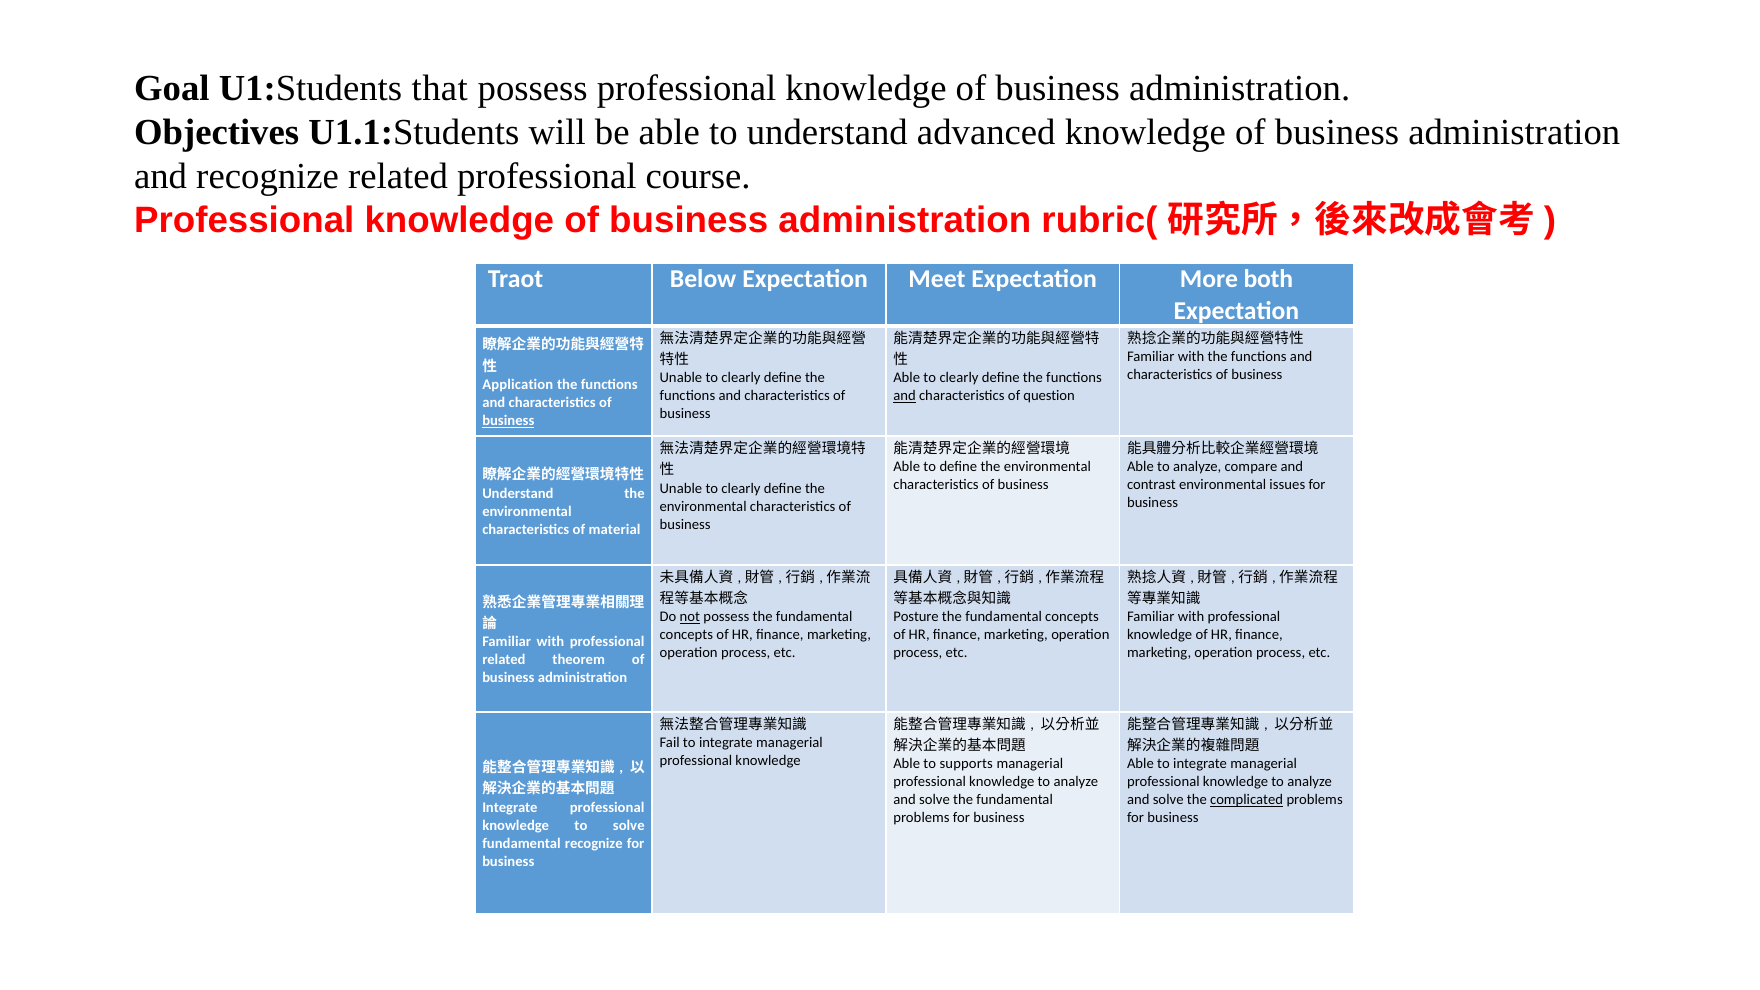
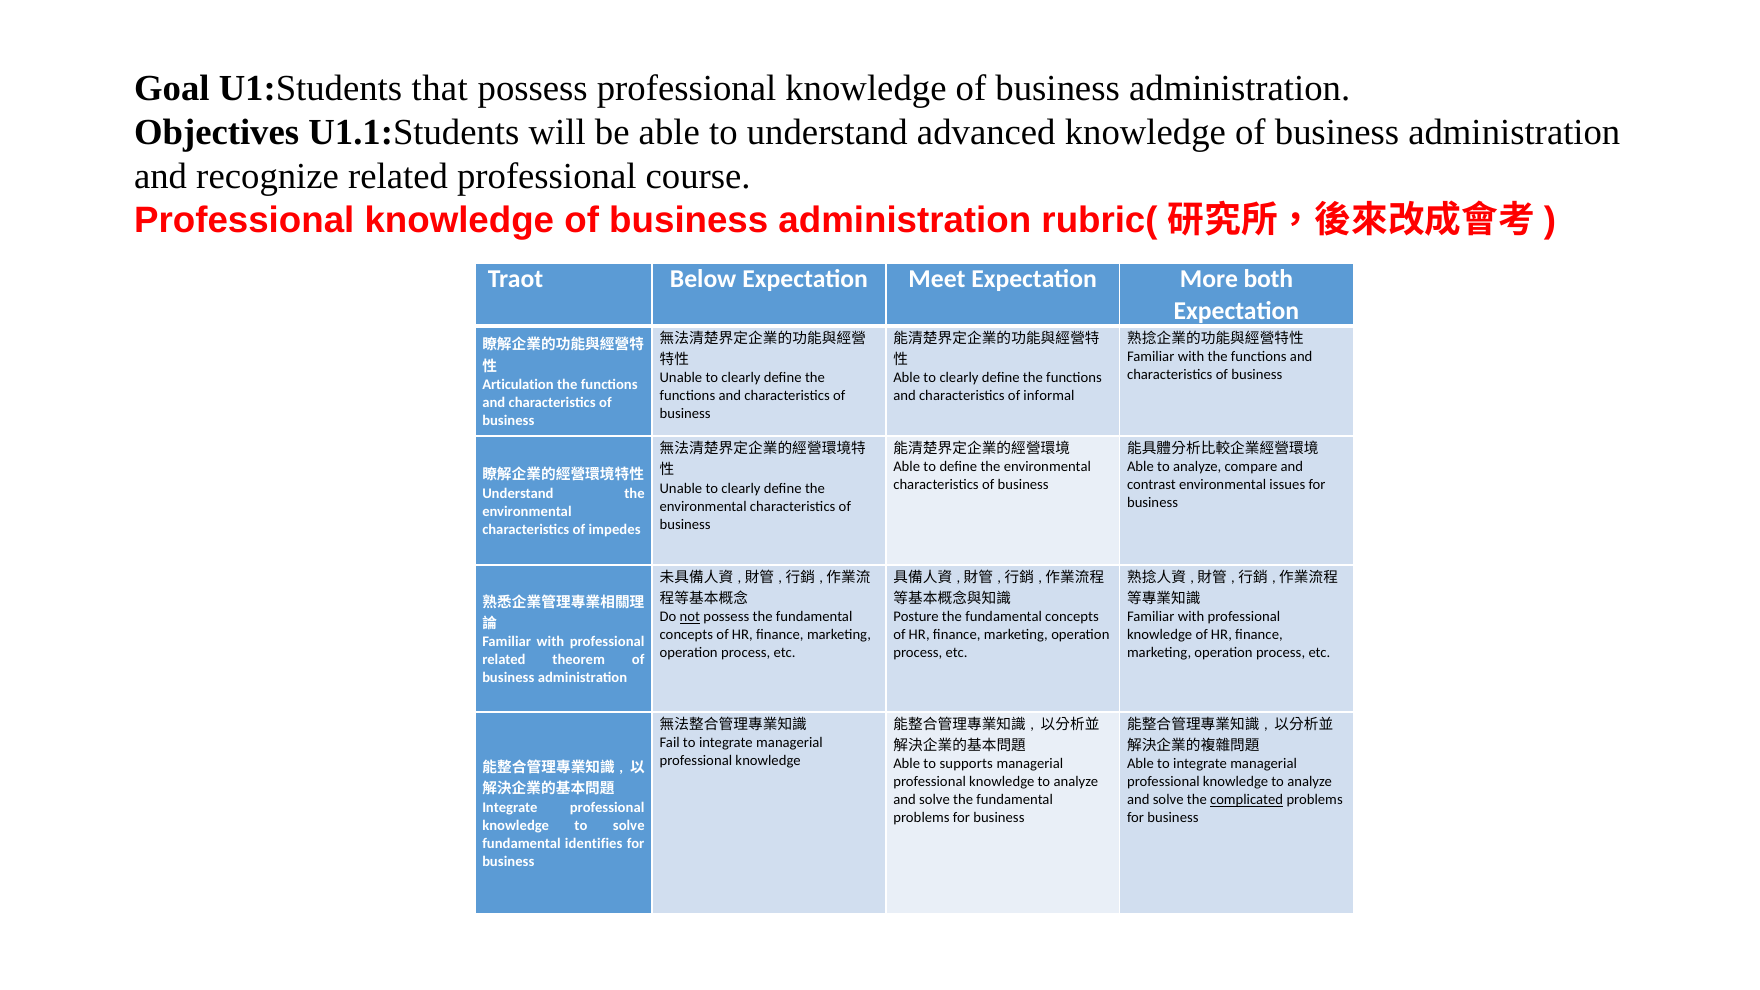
Application: Application -> Articulation (518, 385)
and underline: present -> none (905, 396)
question: question -> informal (1049, 396)
business underline: present -> none (508, 421)
material: material -> impedes (615, 529)
fundamental recognize: recognize -> identifies (594, 843)
